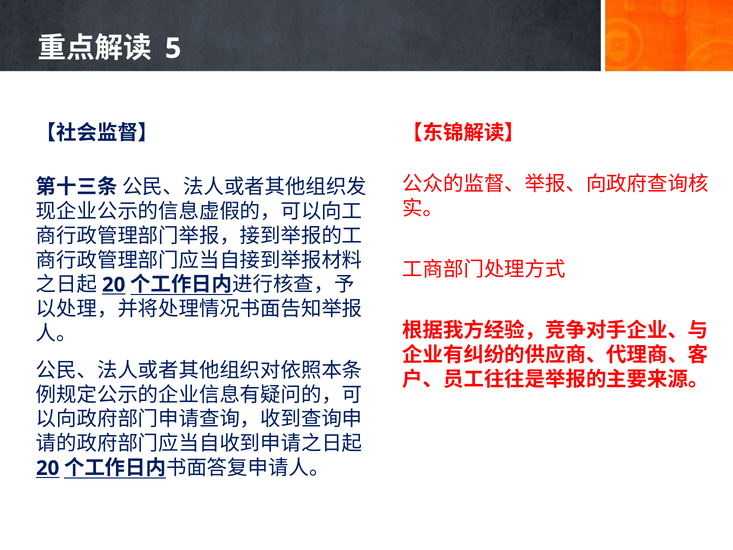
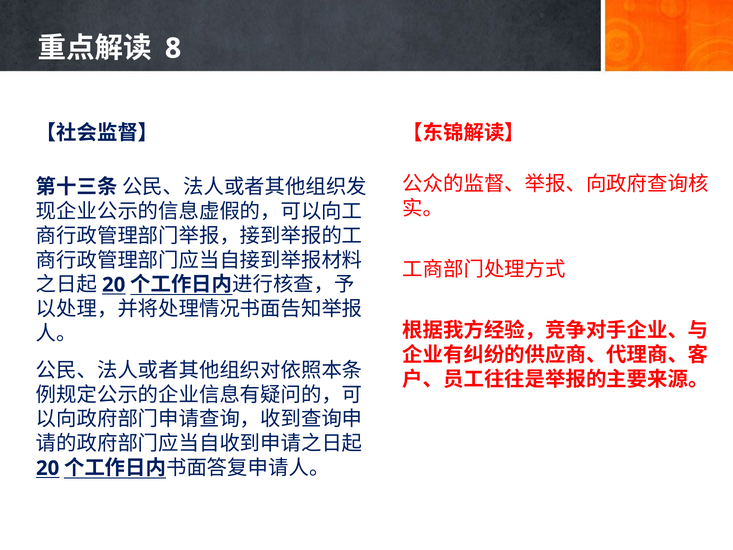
5: 5 -> 8 (173, 48)
